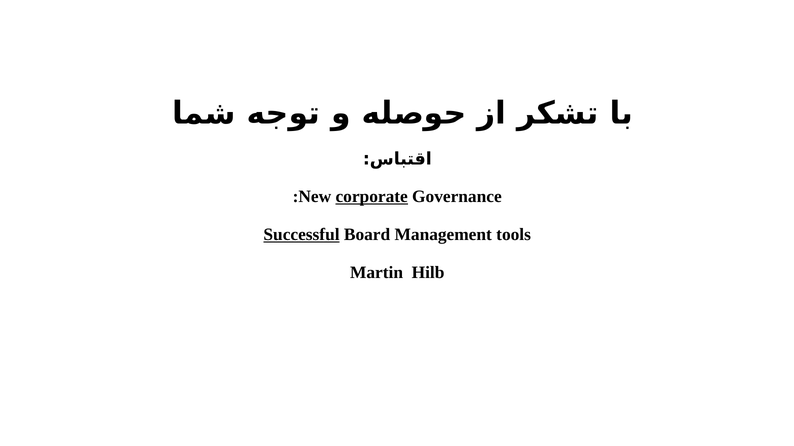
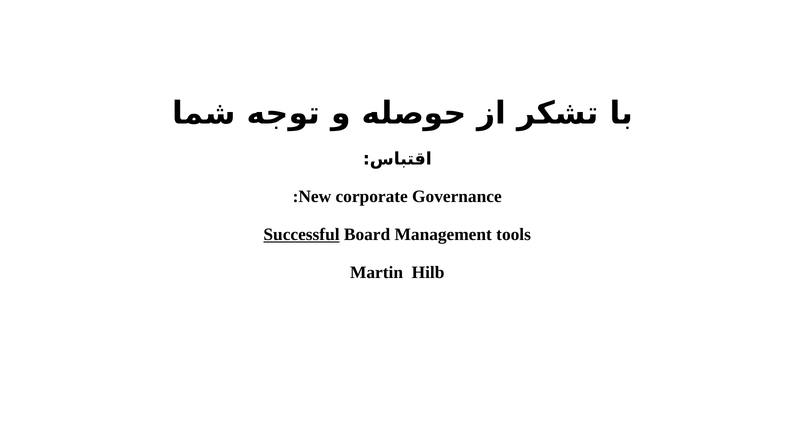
corporate underline: present -> none (372, 197)
